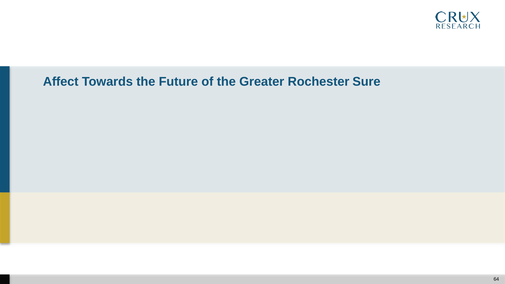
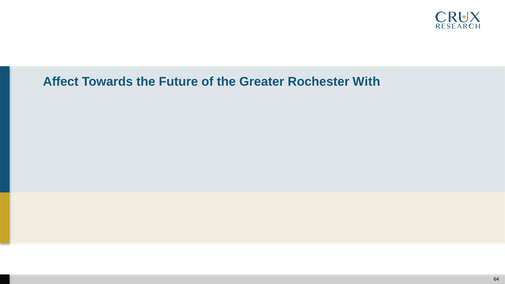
Sure: Sure -> With (366, 82)
